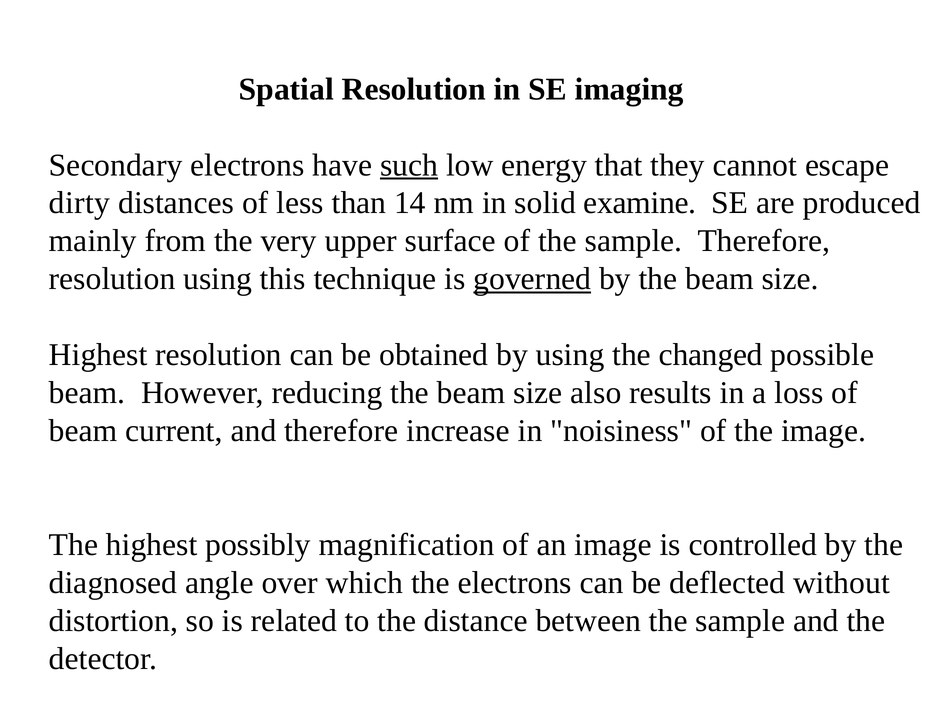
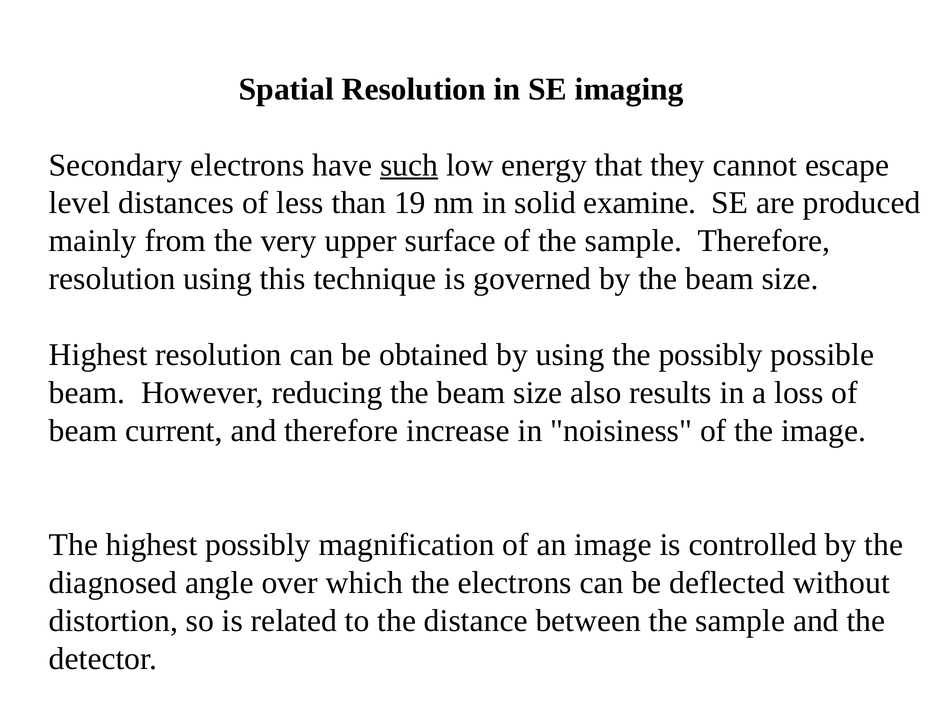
dirty: dirty -> level (80, 203)
14: 14 -> 19 (410, 203)
governed underline: present -> none (532, 279)
the changed: changed -> possibly (711, 355)
